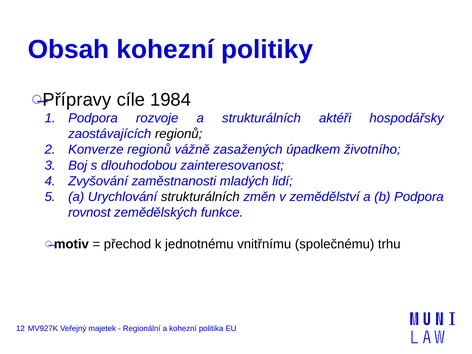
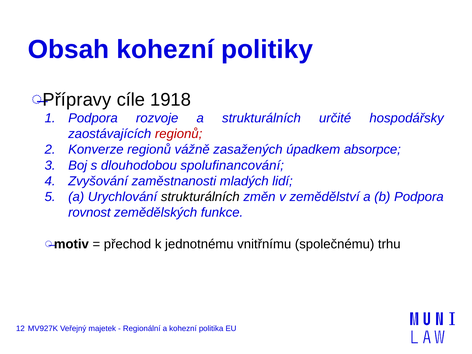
1984: 1984 -> 1918 (171, 100)
aktéři: aktéři -> určité (335, 118)
regionů colour: black -> red (179, 134)
životního: životního -> absorpce (372, 150)
zainteresovanost: zainteresovanost -> spolufinancování (232, 165)
